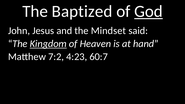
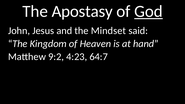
Baptized: Baptized -> Apostasy (82, 11)
Kingdom underline: present -> none (48, 44)
7:2: 7:2 -> 9:2 (56, 57)
60:7: 60:7 -> 64:7 (99, 57)
